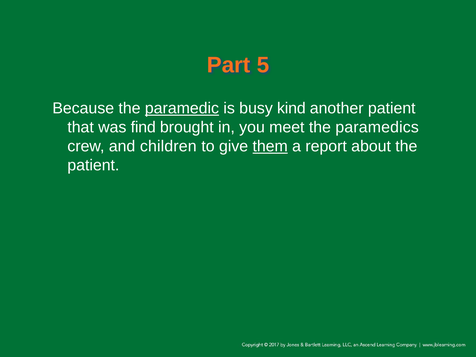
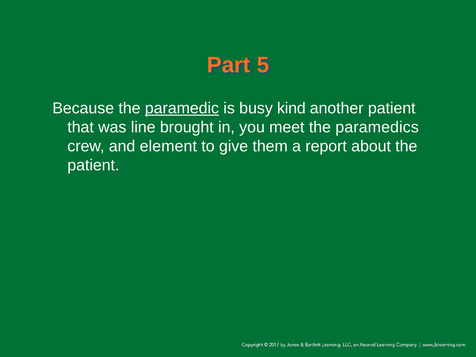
find: find -> line (143, 127)
children: children -> element (168, 146)
them underline: present -> none (270, 146)
